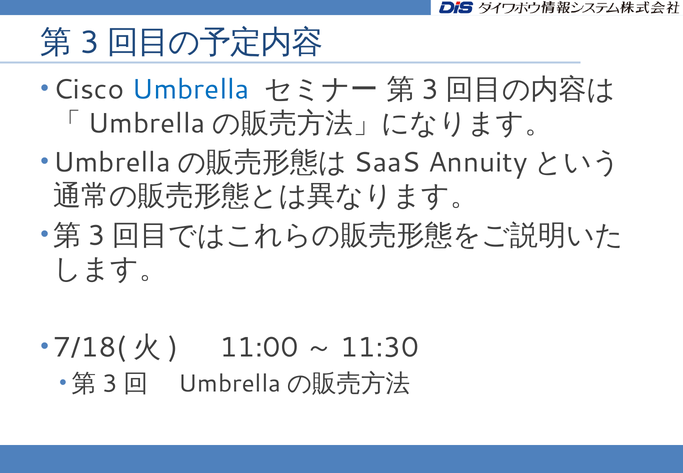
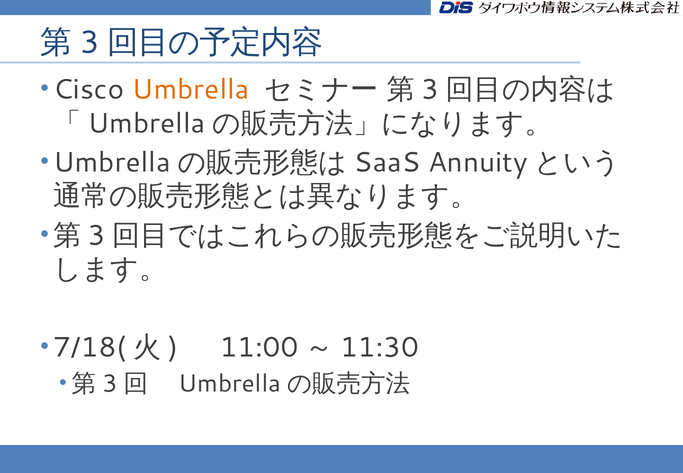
Umbrella colour: blue -> orange (191, 90)
